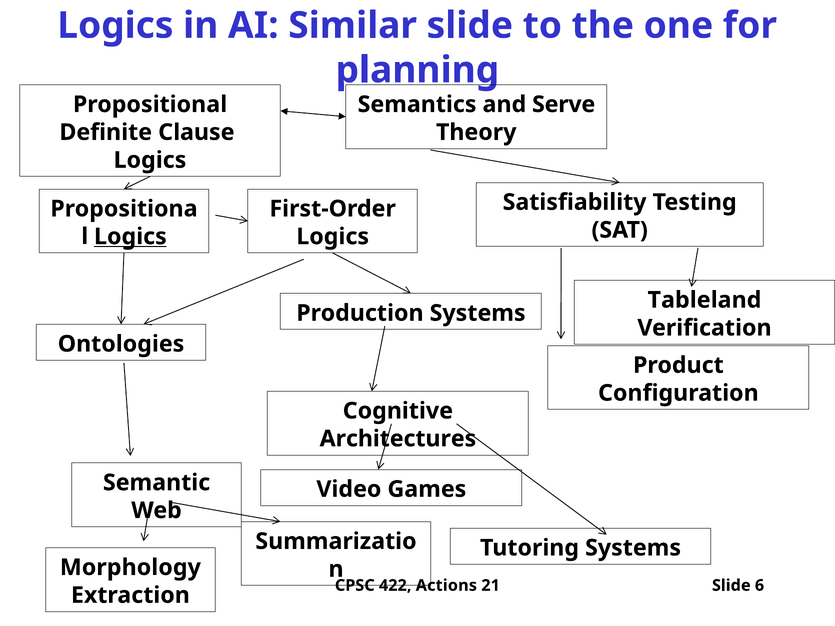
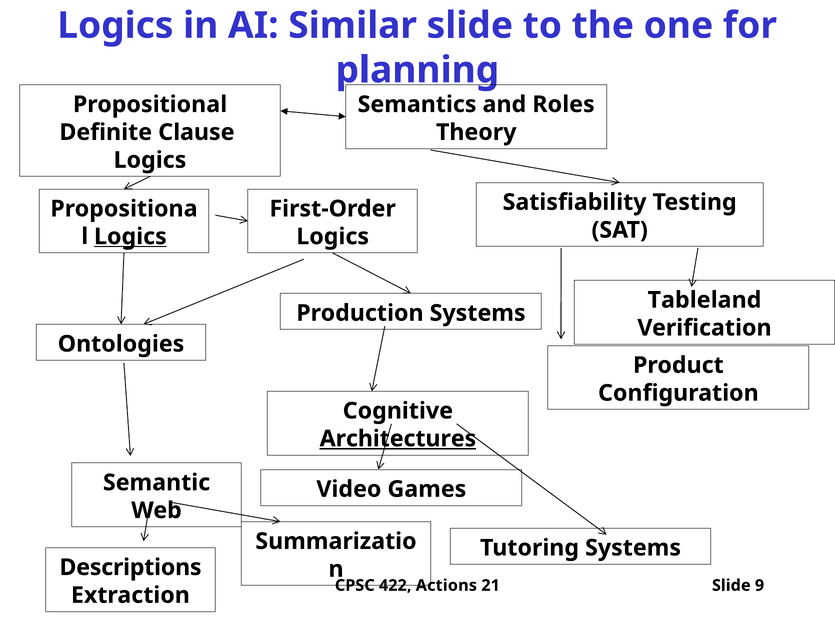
Serve: Serve -> Roles (564, 104)
Architectures underline: none -> present (398, 439)
Morphology: Morphology -> Descriptions (131, 568)
6: 6 -> 9 (759, 586)
